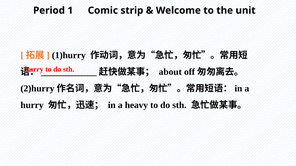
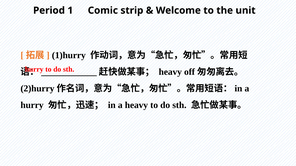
about: about -> heavy (170, 72)
